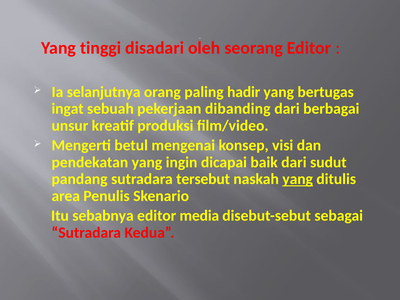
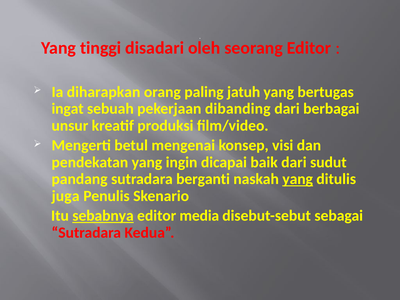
selanjutnya: selanjutnya -> diharapkan (104, 92)
hadir: hadir -> jatuh (244, 92)
tersebut: tersebut -> berganti (203, 179)
area: area -> juga (66, 196)
sebabnya underline: none -> present (103, 216)
